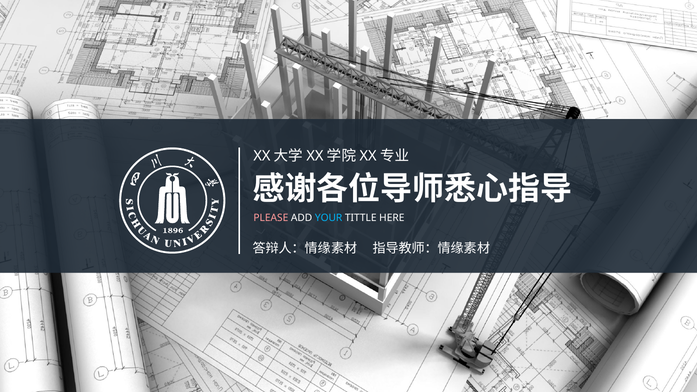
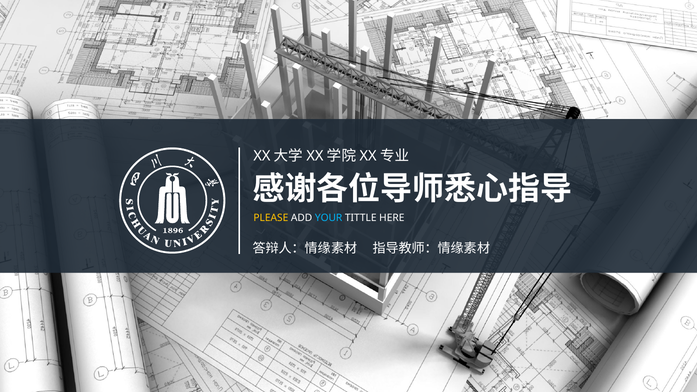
PLEASE colour: pink -> yellow (271, 218)
